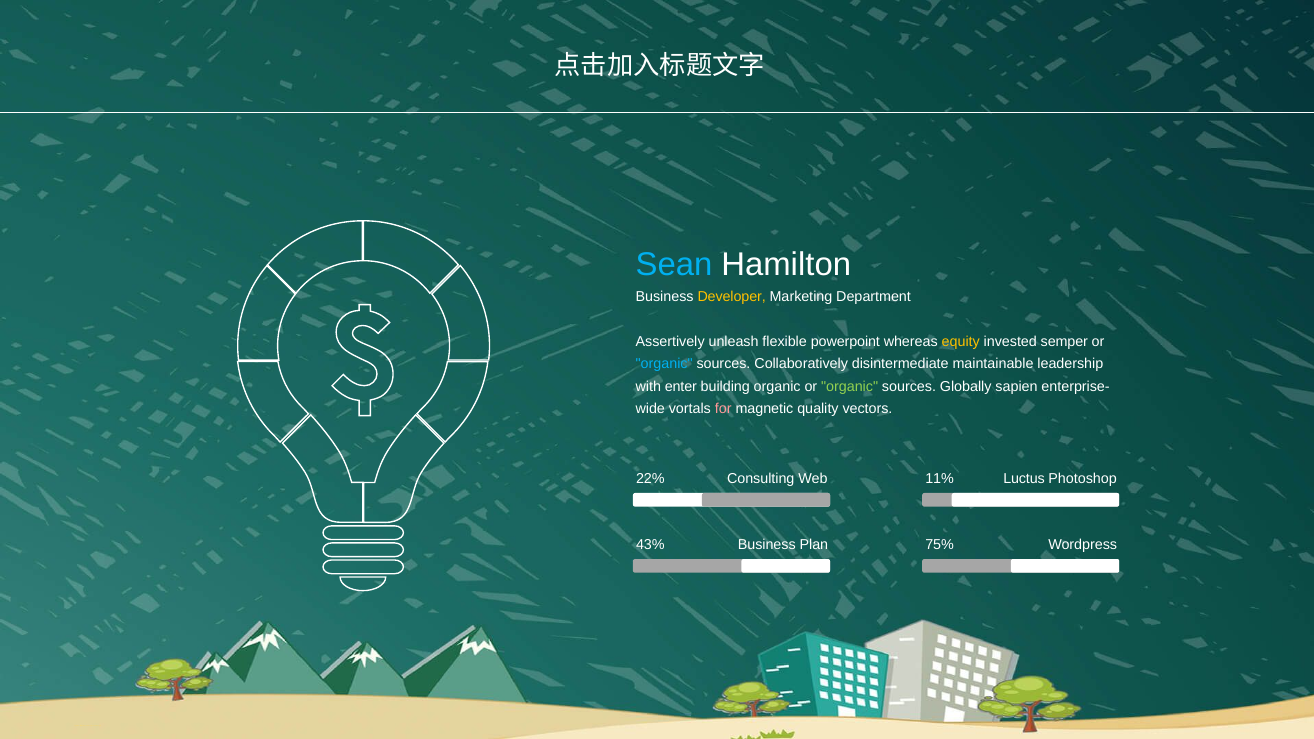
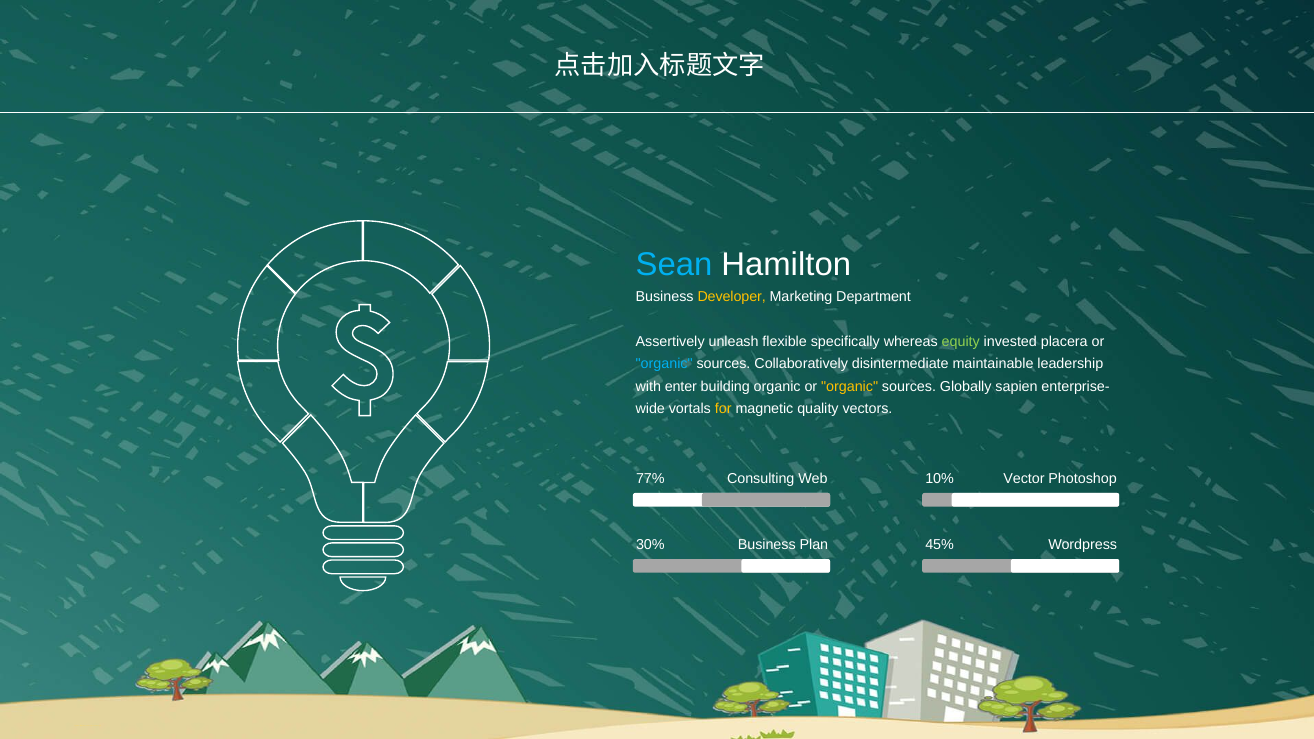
powerpoint: powerpoint -> specifically (845, 342)
equity colour: yellow -> light green (961, 342)
semper: semper -> placera (1064, 342)
organic colour: light green -> yellow (850, 387)
for colour: pink -> yellow (723, 409)
22%: 22% -> 77% (650, 479)
11%: 11% -> 10% (940, 479)
Luctus: Luctus -> Vector (1024, 479)
43%: 43% -> 30% (650, 545)
75%: 75% -> 45% (940, 545)
